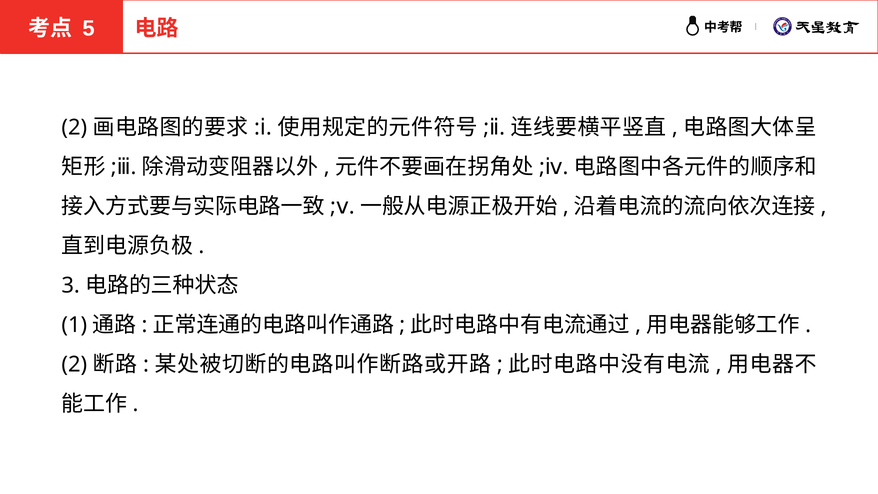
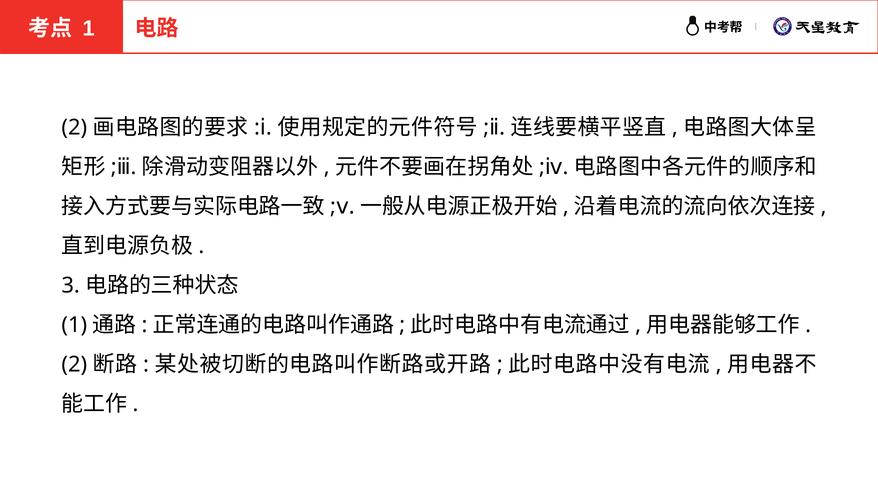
5: 5 -> 1 (89, 28)
